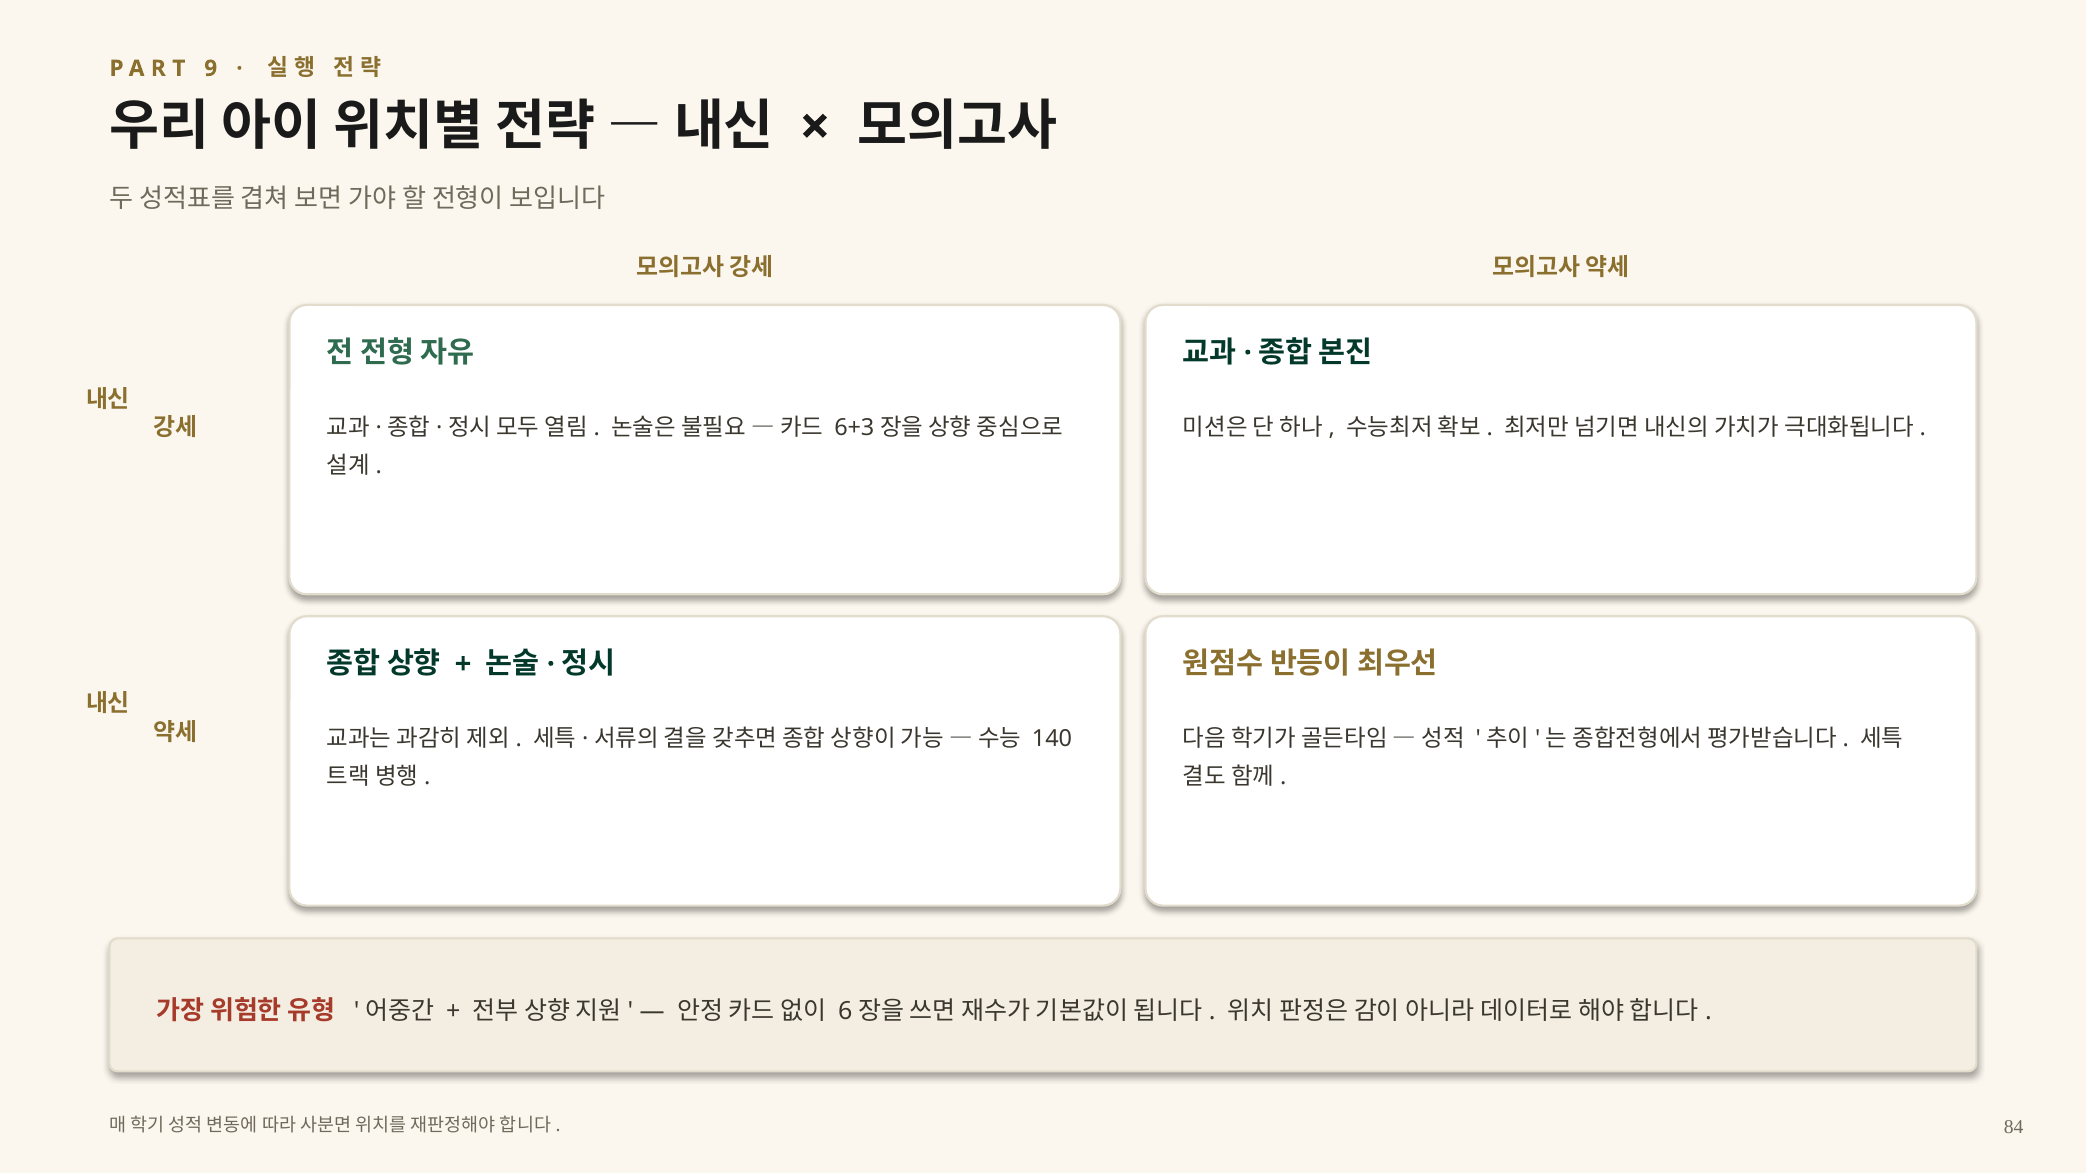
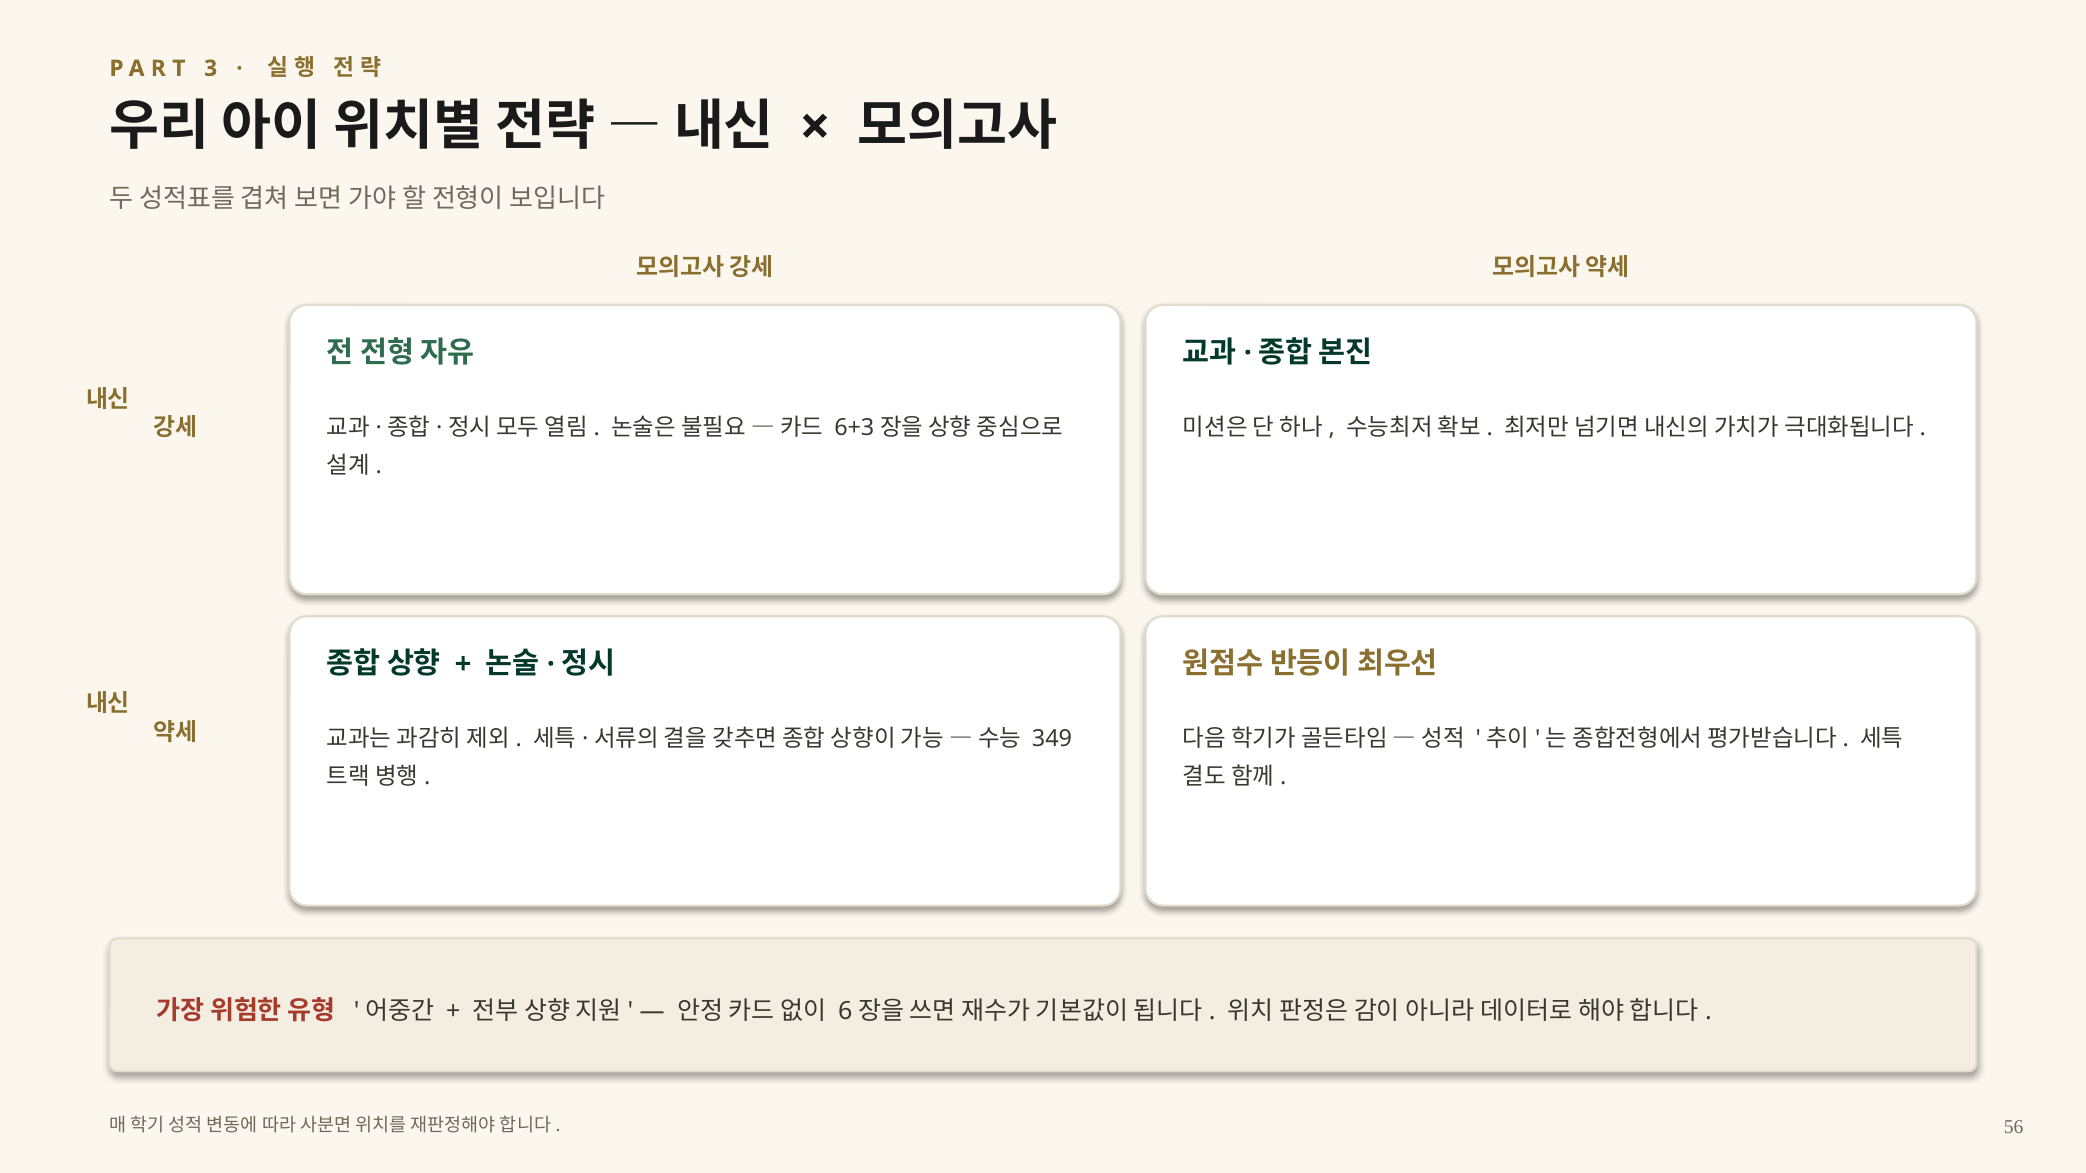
9: 9 -> 3 (211, 68)
140: 140 -> 349 (1052, 739)
84: 84 -> 56 (2014, 1127)
